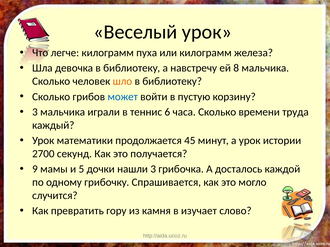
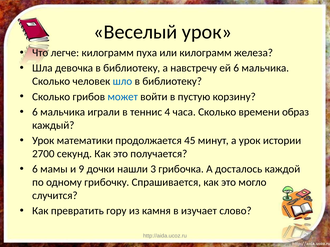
ей 8: 8 -> 6 (236, 68)
шло colour: orange -> blue (122, 81)
3: 3 -> 6 (35, 112)
6: 6 -> 4 (167, 112)
труда: труда -> образ (296, 112)
9: 9 -> 6 (35, 169)
5: 5 -> 9 (81, 169)
